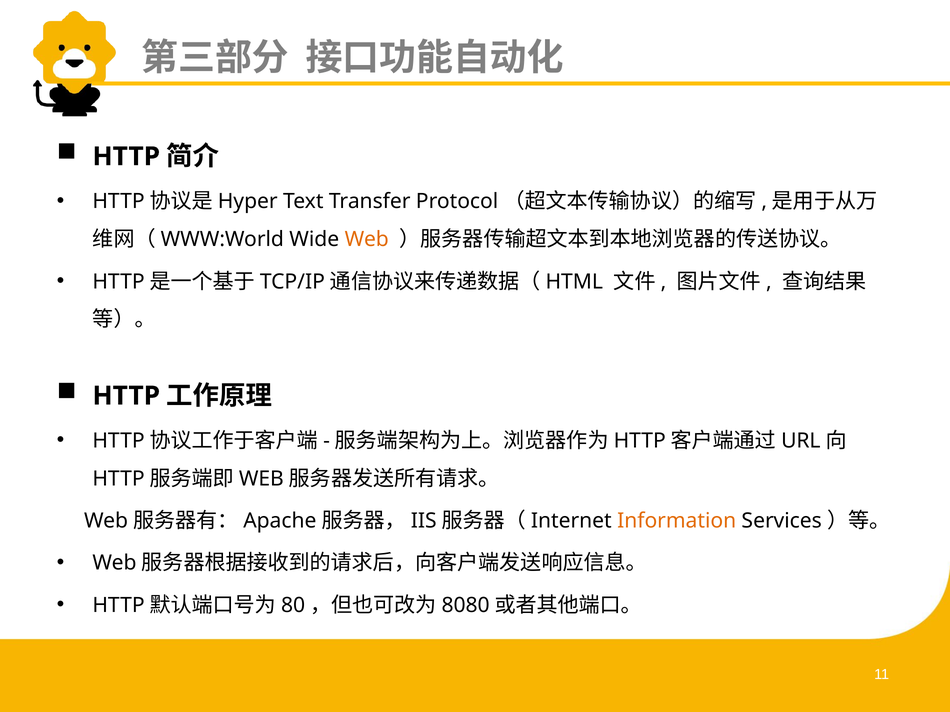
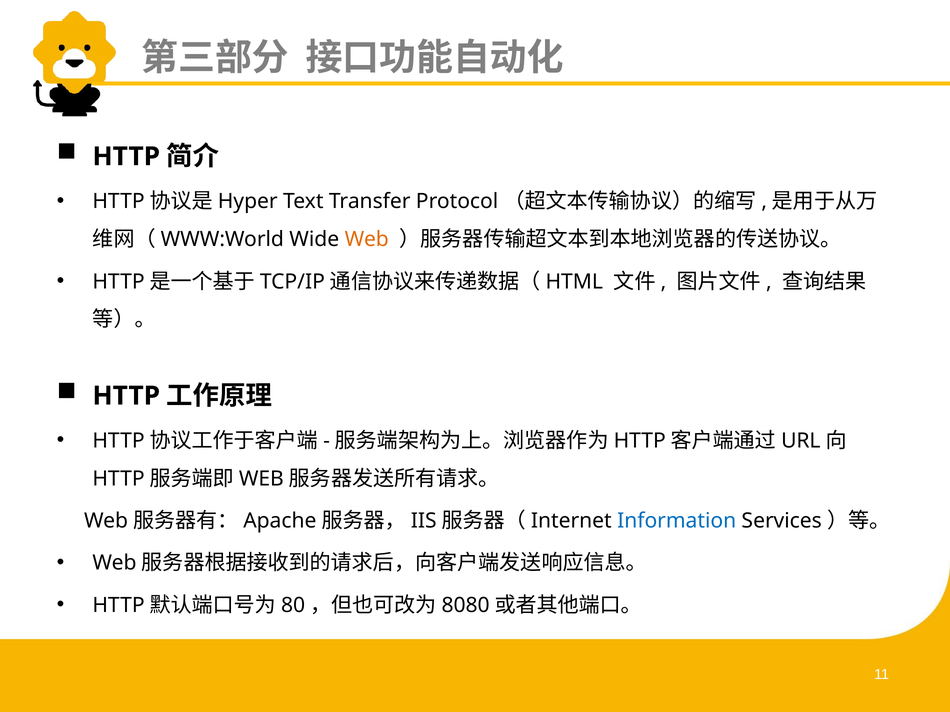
Information colour: orange -> blue (677, 521)
